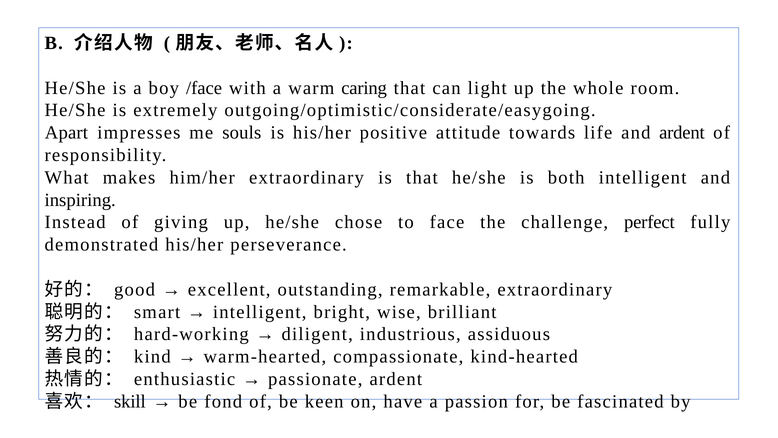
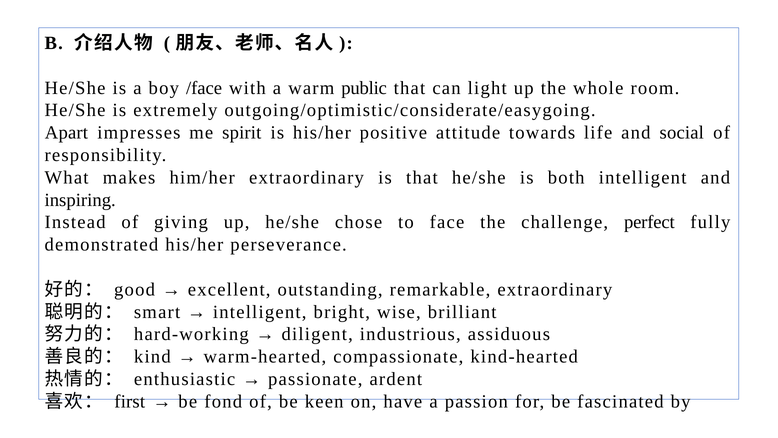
caring: caring -> public (364, 88)
souls: souls -> spirit (242, 133)
and ardent: ardent -> social (682, 133)
skill: skill -> first (130, 401)
